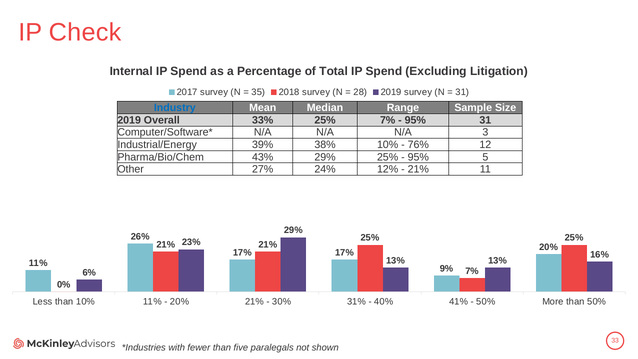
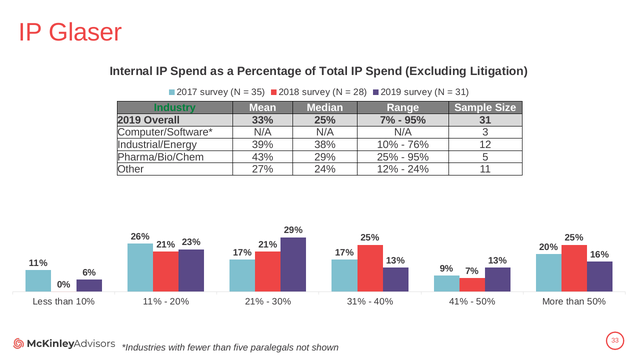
Check: Check -> Glaser (85, 32)
Industry colour: blue -> green (175, 108)
21%: 21% -> 24% (418, 169)
